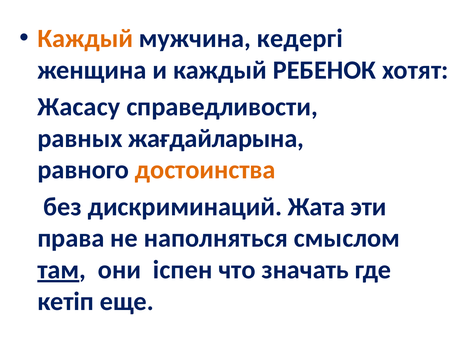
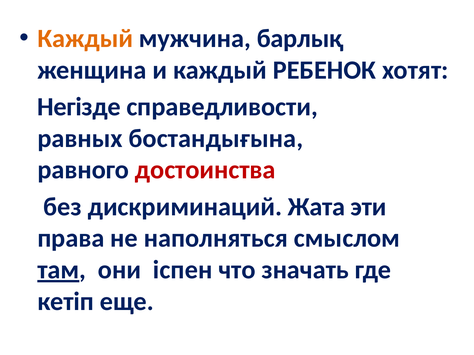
кедергі: кедергі -> барлық (300, 39)
Жасасу: Жасасу -> Негізде (79, 107)
жағдайларына: жағдайларына -> бостандығына (216, 139)
достоинства colour: orange -> red (205, 170)
